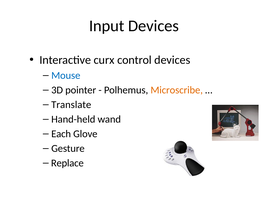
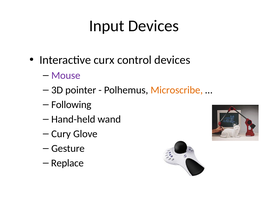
Mouse colour: blue -> purple (66, 75)
Translate: Translate -> Following (71, 105)
Each: Each -> Cury (61, 134)
